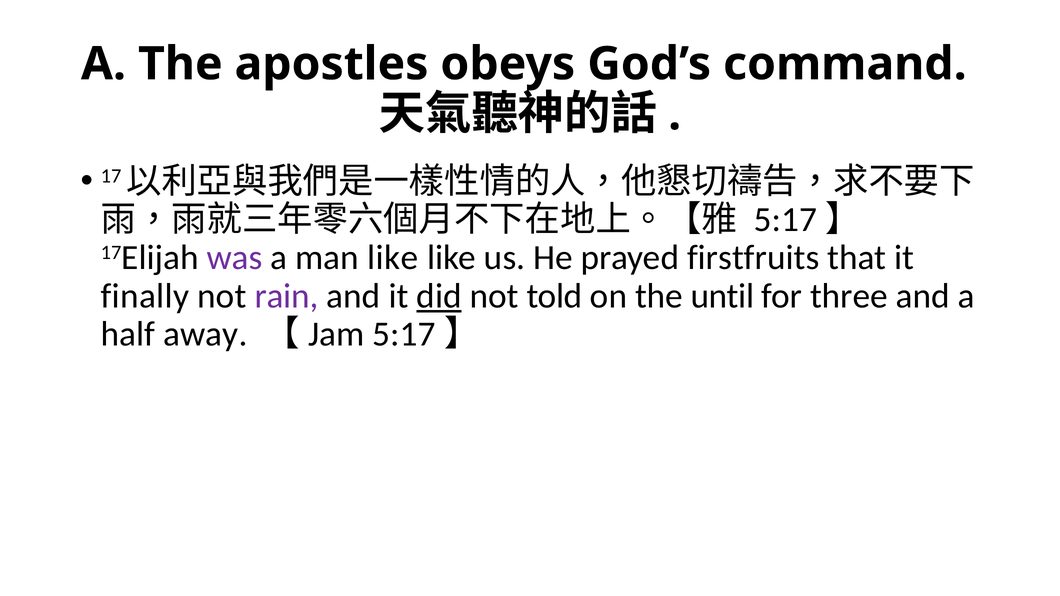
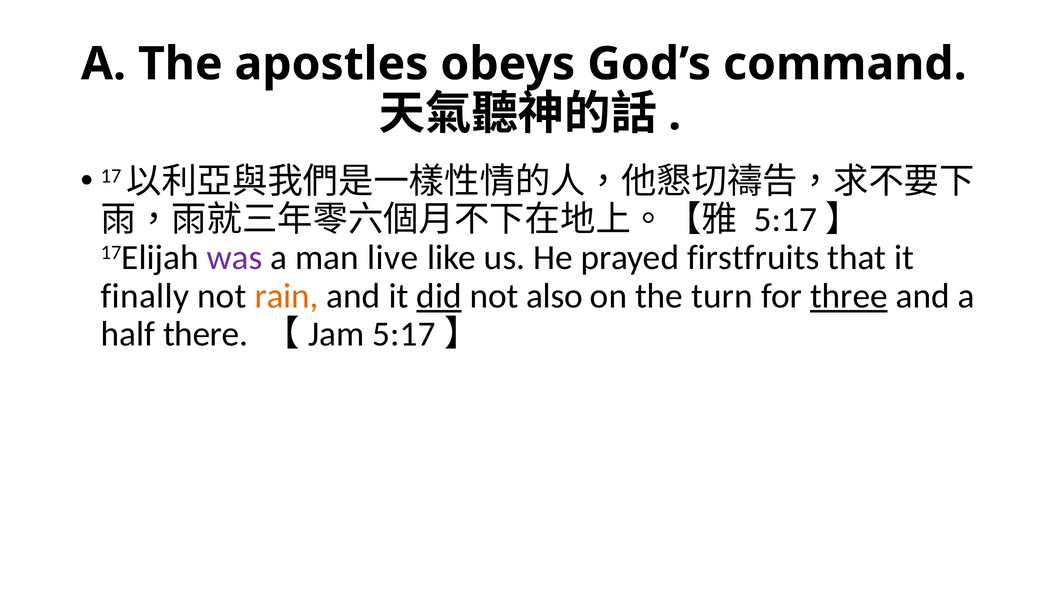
man like: like -> live (393, 258)
rain colour: purple -> orange (287, 296)
told: told -> also (555, 296)
until: until -> turn (722, 296)
three underline: none -> present (849, 296)
away: away -> there (205, 334)
